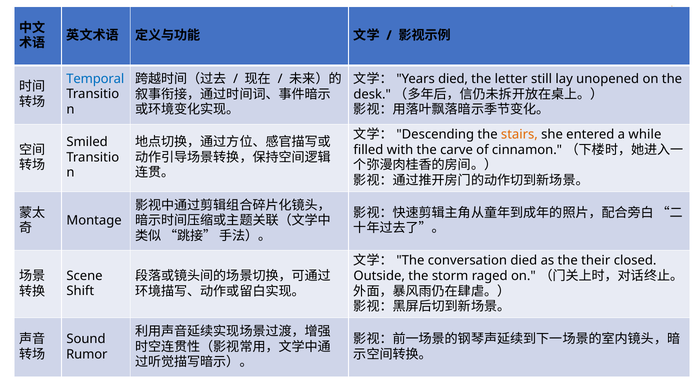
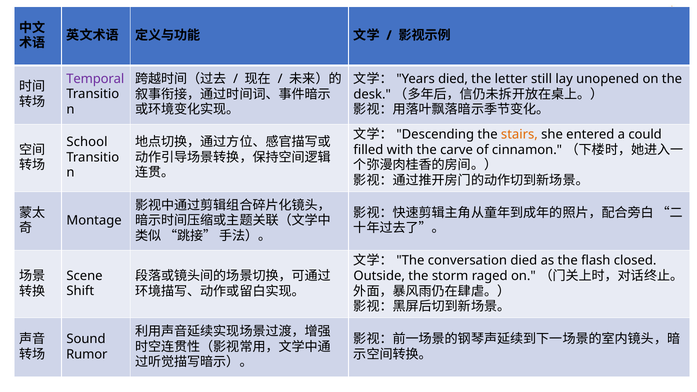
Temporal colour: blue -> purple (95, 79)
while: while -> could (645, 134)
Smiled: Smiled -> School (87, 142)
their: their -> flash (596, 261)
